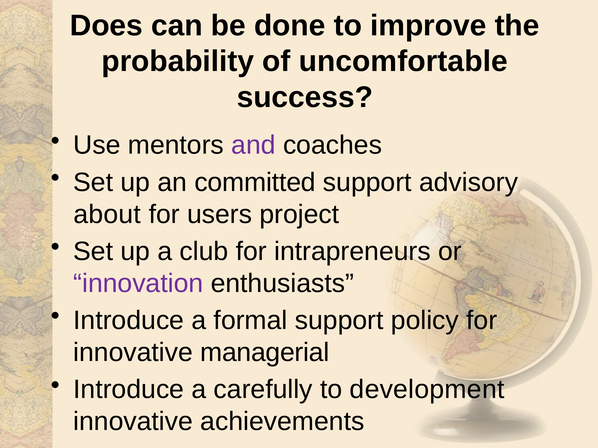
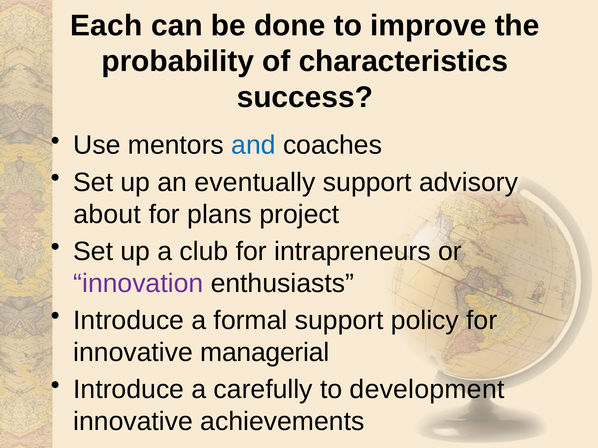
Does: Does -> Each (106, 26)
uncomfortable: uncomfortable -> characteristics (403, 61)
and colour: purple -> blue (253, 145)
committed: committed -> eventually (255, 183)
users: users -> plans (219, 215)
